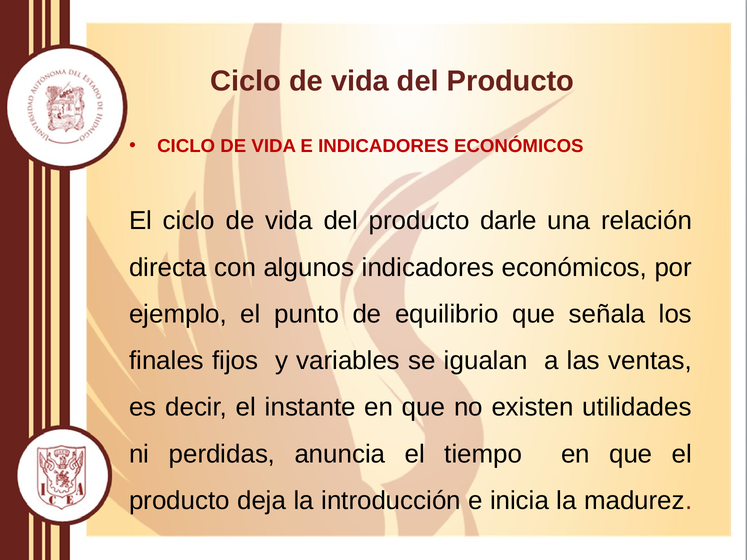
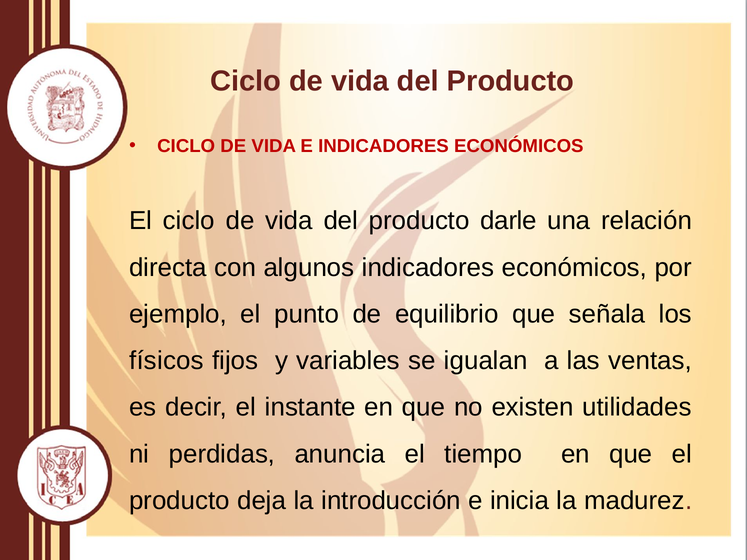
finales: finales -> físicos (166, 361)
